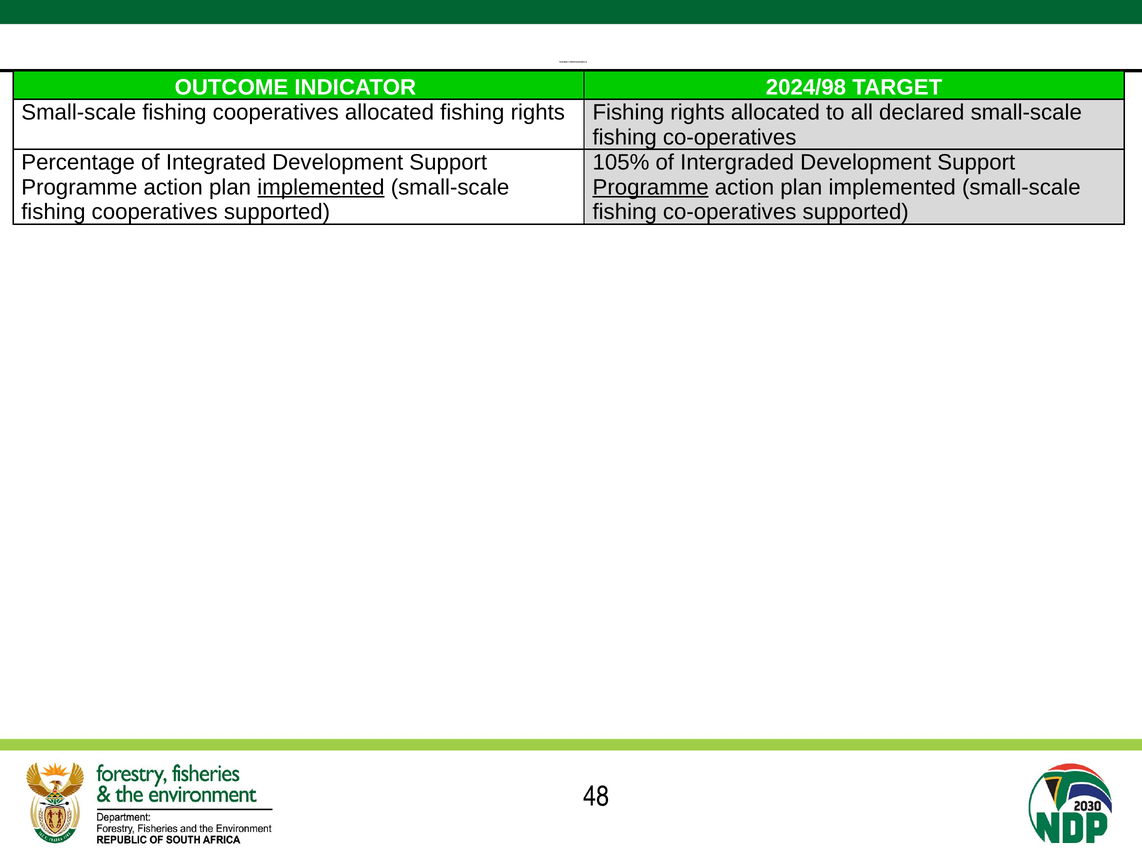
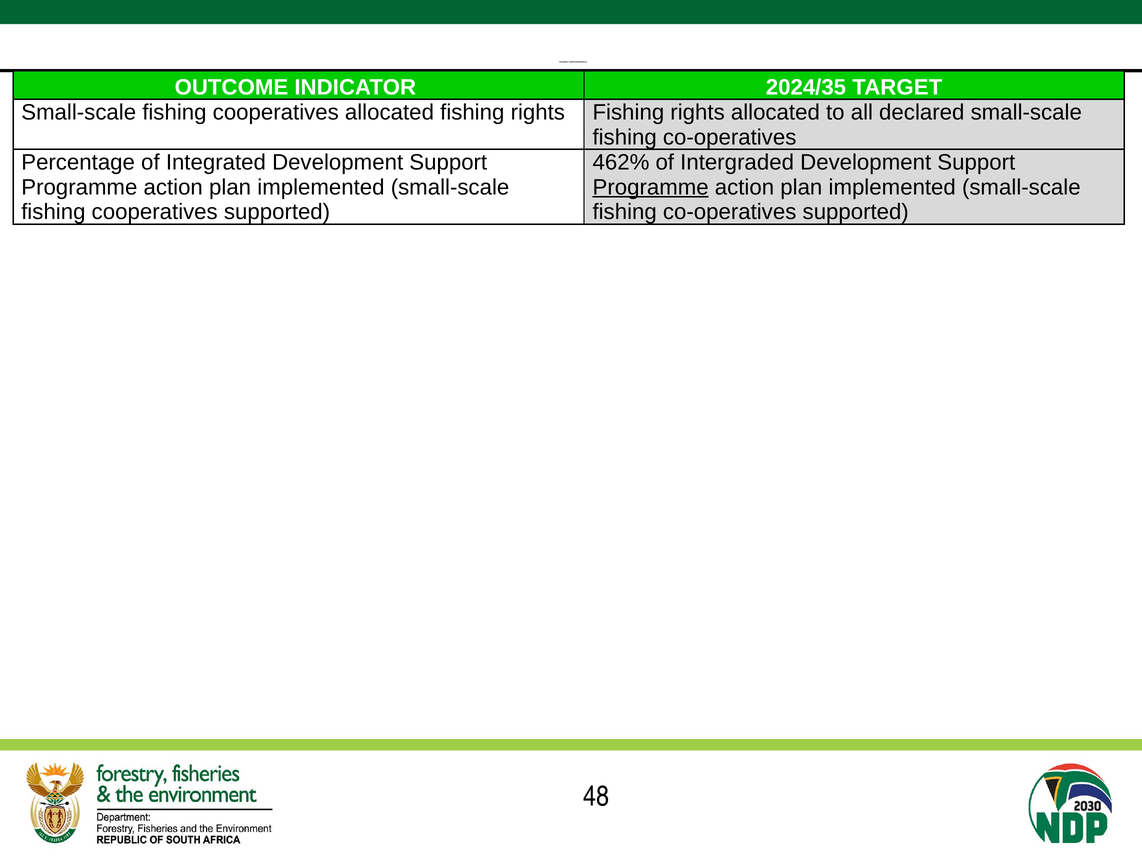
2024/98: 2024/98 -> 2024/35 (806, 87)
105%: 105% -> 462% (621, 162)
implemented underline: present -> none (321, 187)
